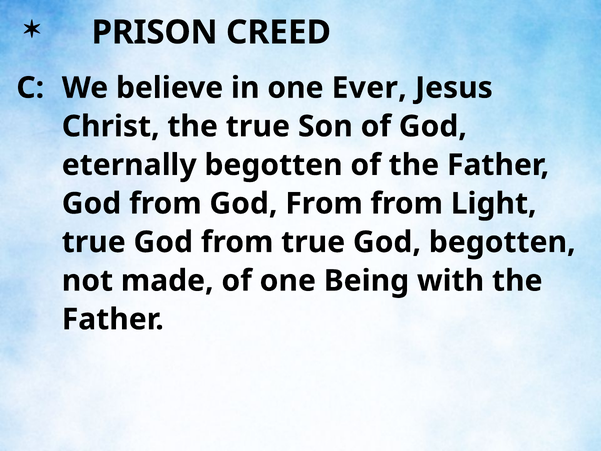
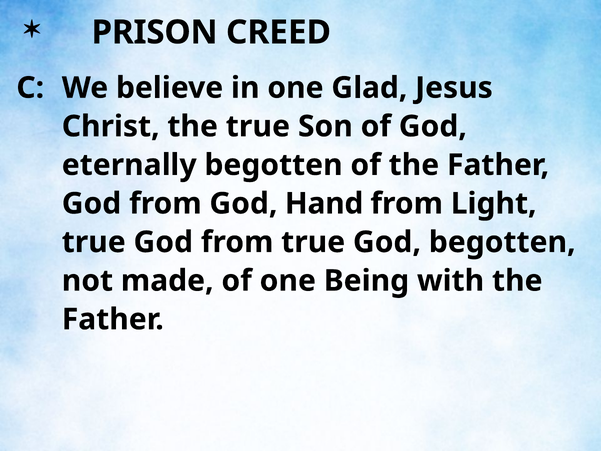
Ever: Ever -> Glad (369, 88)
from God From: From -> Hand (324, 203)
